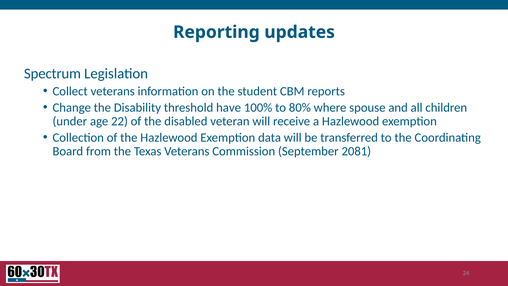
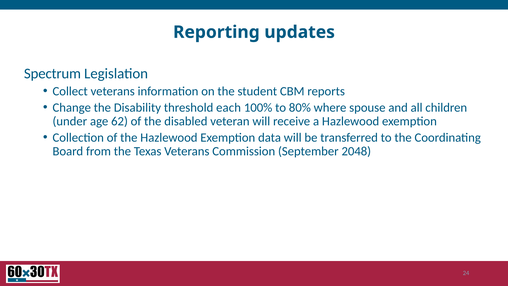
have: have -> each (229, 107)
22: 22 -> 62 (120, 121)
2081: 2081 -> 2048 (356, 151)
